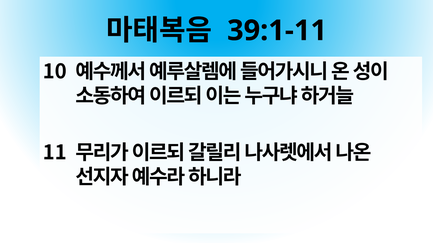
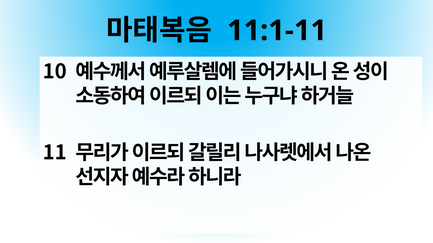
39:1-11: 39:1-11 -> 11:1-11 (277, 31)
